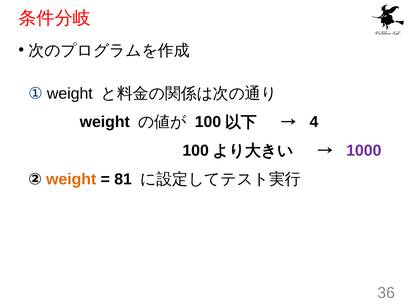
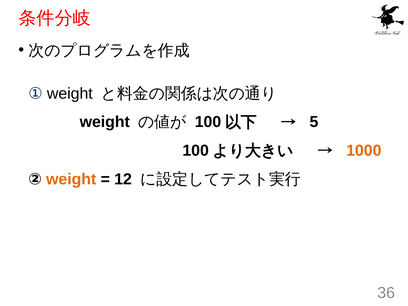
4: 4 -> 5 (314, 122)
1000 colour: purple -> orange (364, 151)
81: 81 -> 12 (123, 179)
